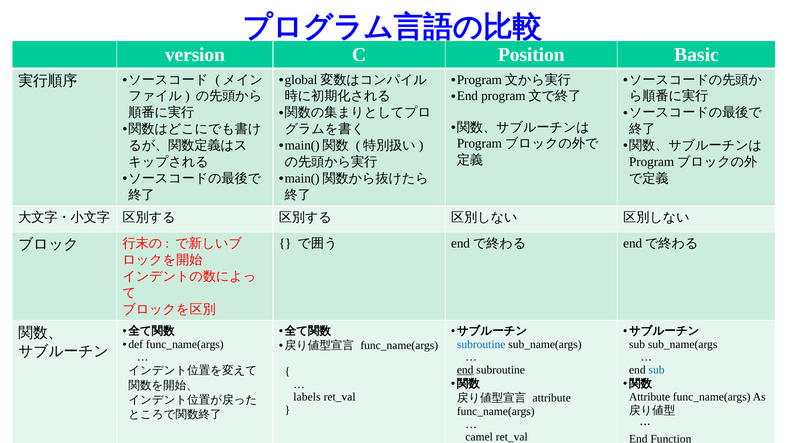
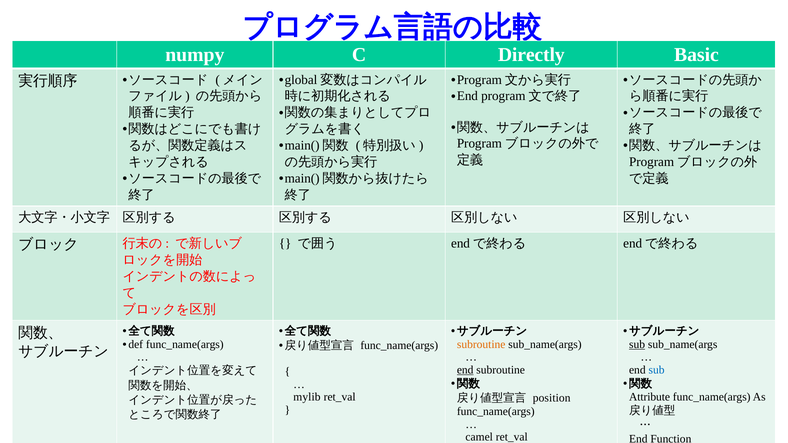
version: version -> numpy (195, 55)
Position: Position -> Directly (531, 55)
subroutine colour: blue -> orange (481, 345)
sub underline: none -> present (637, 345)
labels: labels -> mylib (307, 397)
attribute: attribute -> position (552, 398)
